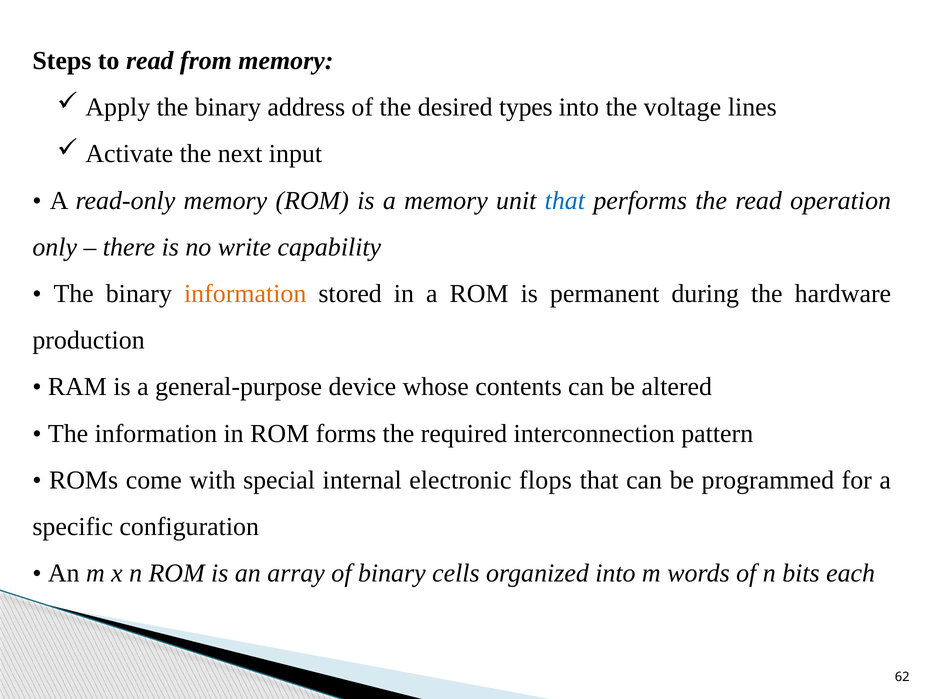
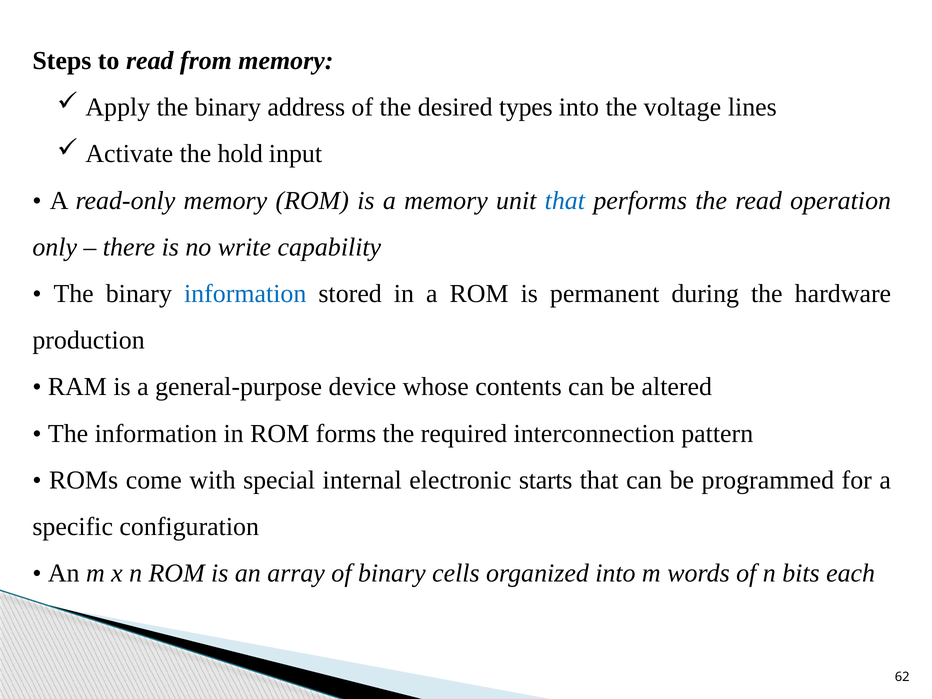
next: next -> hold (240, 154)
information colour: orange -> blue (245, 294)
flops: flops -> starts (546, 480)
